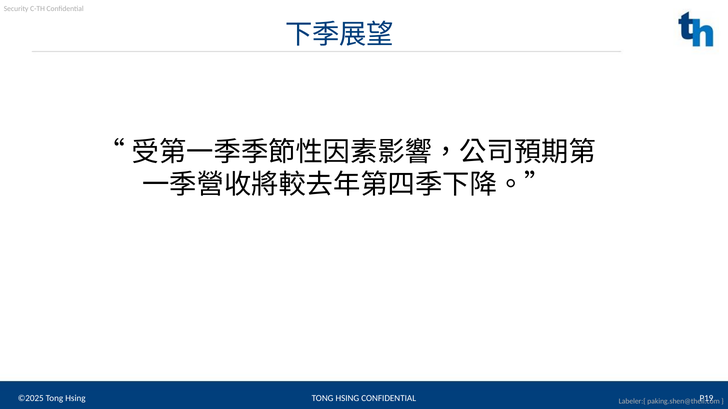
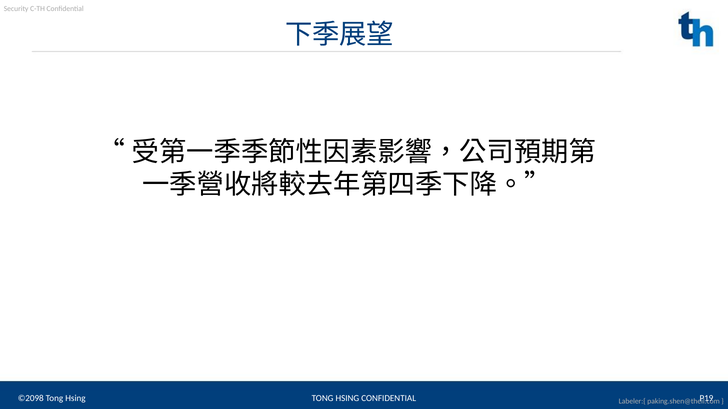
©2025: ©2025 -> ©2098 (31, 399)
